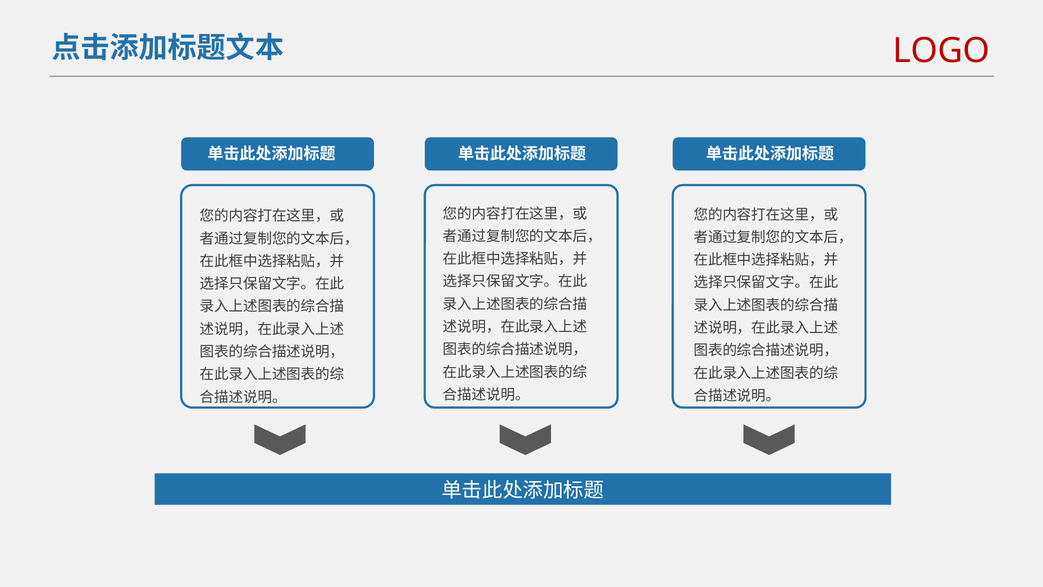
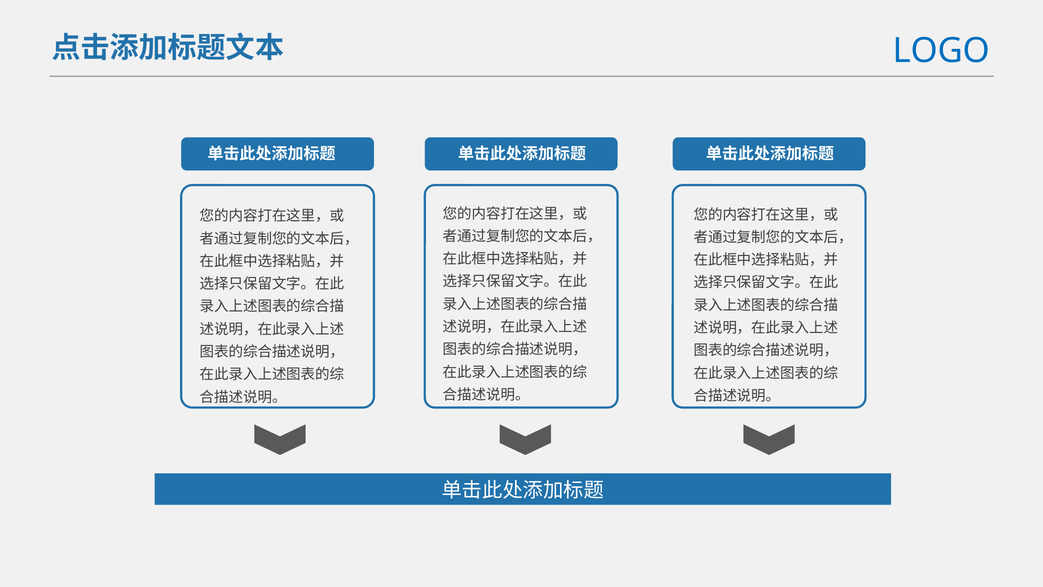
LOGO colour: red -> blue (941, 51)
